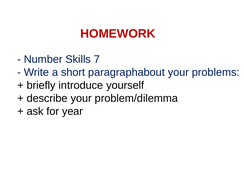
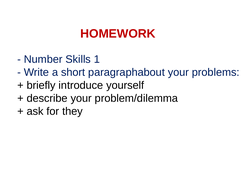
7: 7 -> 1 (97, 59)
year: year -> they (72, 111)
